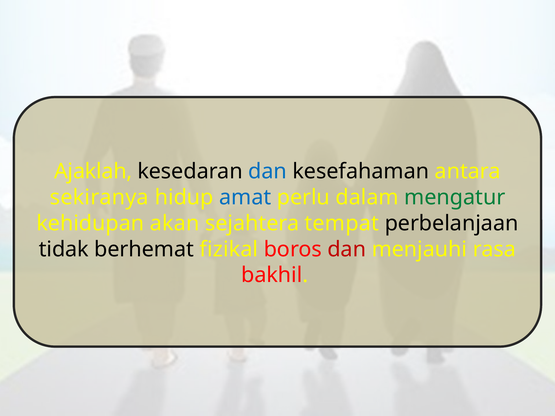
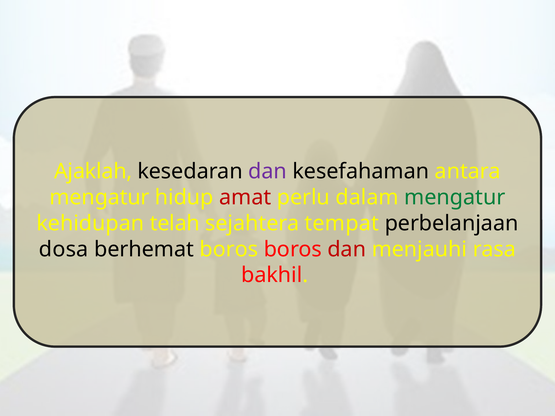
dan colour: blue -> purple (268, 172)
sekiranya: sekiranya -> mengatur (99, 198)
amat colour: blue -> red (245, 198)
akan: akan -> telah (175, 223)
tidak: tidak -> dosa (64, 249)
berhemat fizikal: fizikal -> boros (229, 249)
